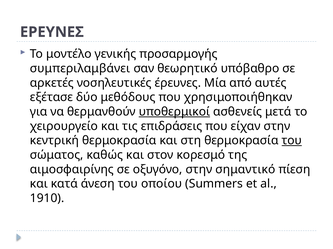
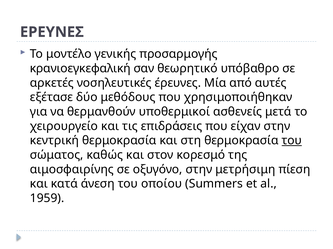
συμπεριλαμβάνει: συμπεριλαμβάνει -> κρανιοεγκεφαλική (80, 69)
υποθερμικοί underline: present -> none (174, 112)
σημαντικό: σημαντικό -> μετρήσιμη (245, 170)
1910: 1910 -> 1959 (47, 199)
